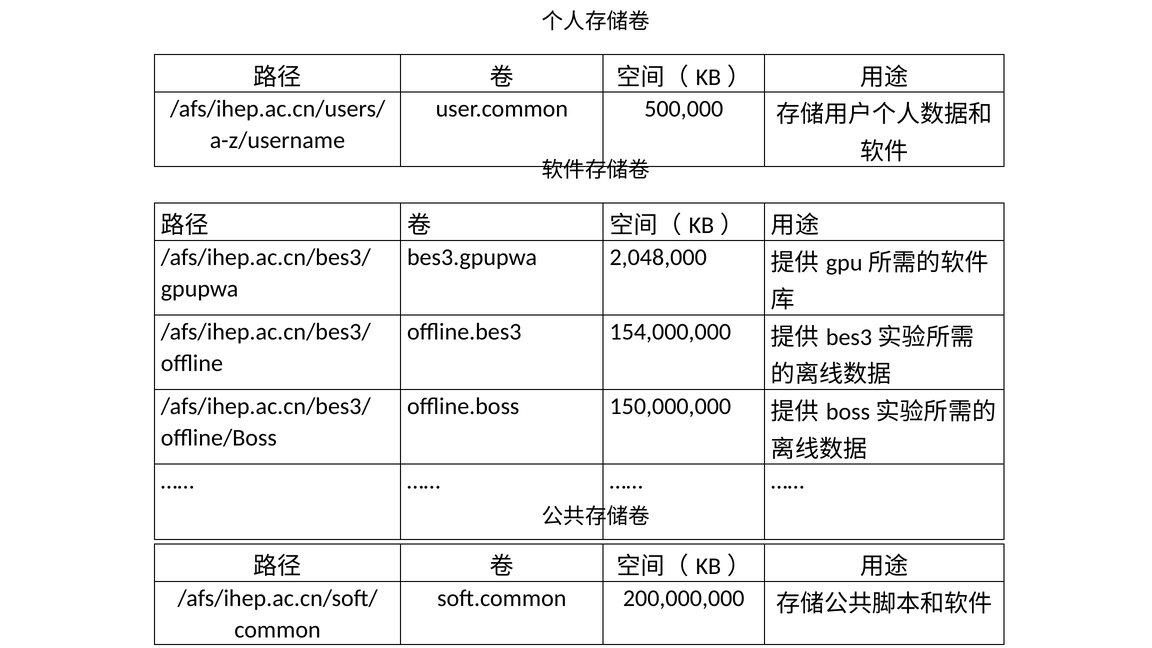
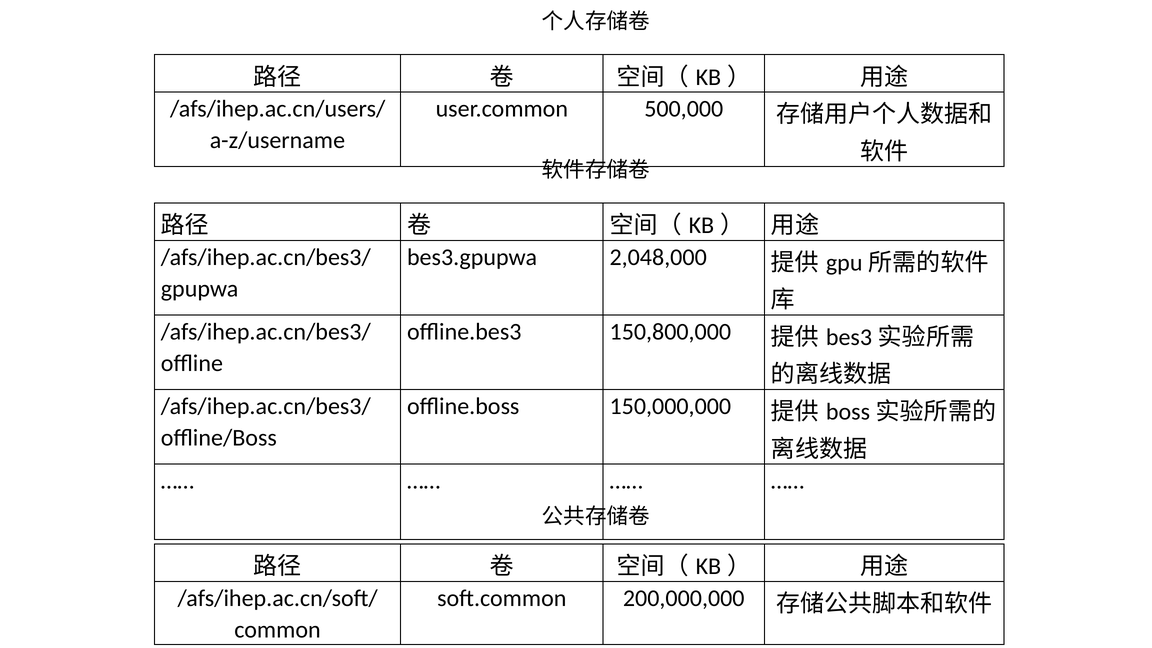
154,000,000: 154,000,000 -> 150,800,000 (670, 332)
